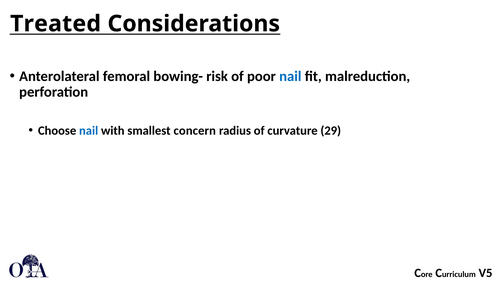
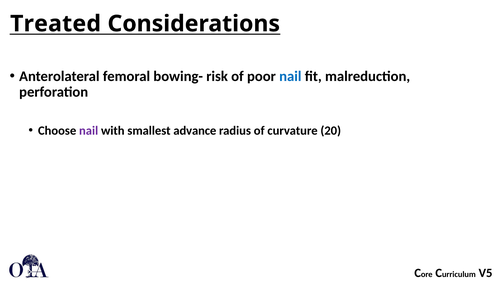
nail colour: blue -> purple (89, 131)
concern: concern -> advance (195, 131)
29: 29 -> 20 (331, 131)
